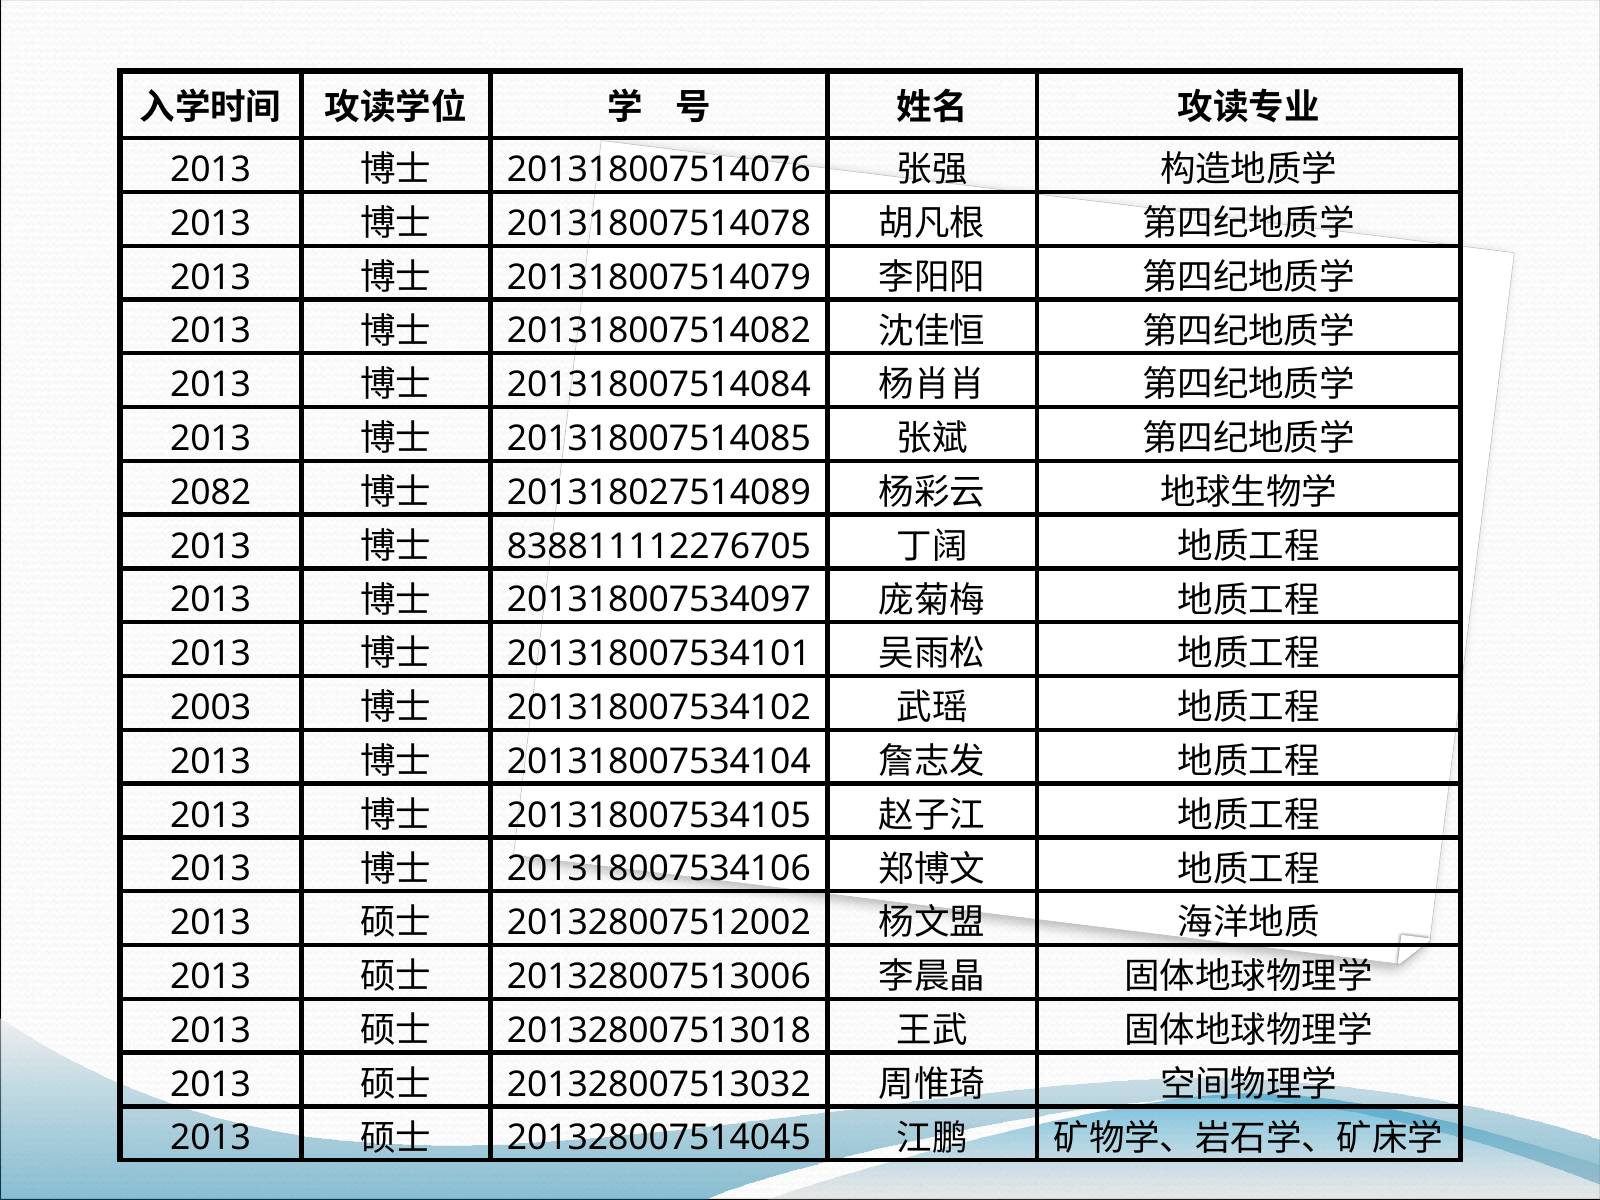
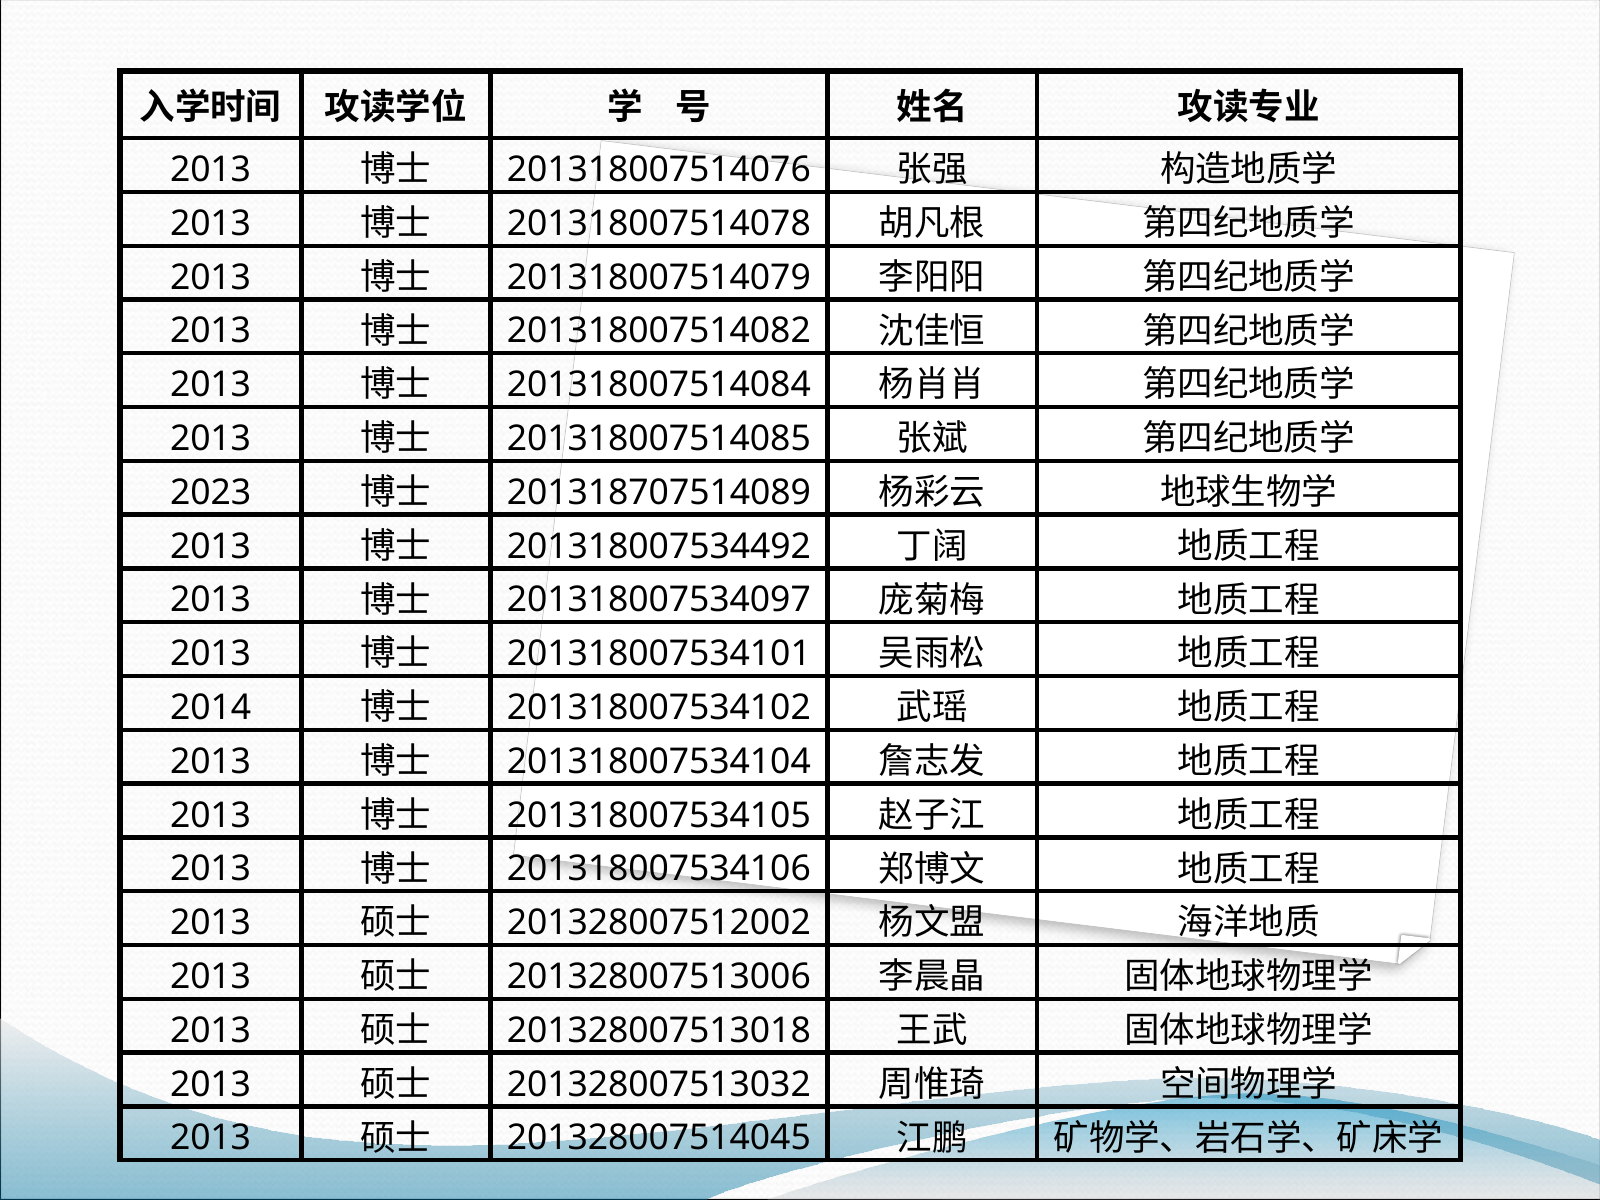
2082: 2082 -> 2023 (211, 493)
201318027514089: 201318027514089 -> 201318707514089 (659, 493)
838811112276705: 838811112276705 -> 201318007534492 (659, 546)
2003: 2003 -> 2014 (211, 708)
